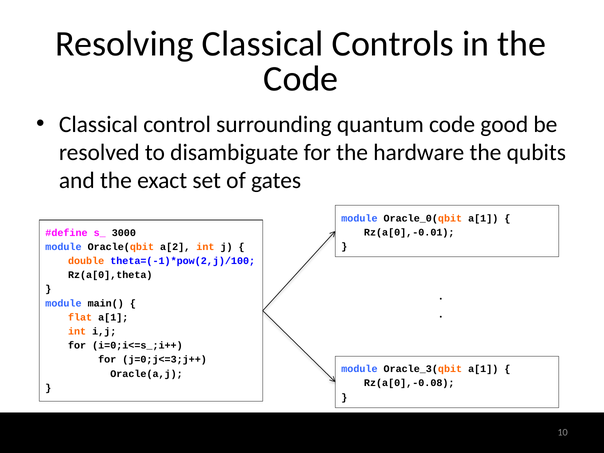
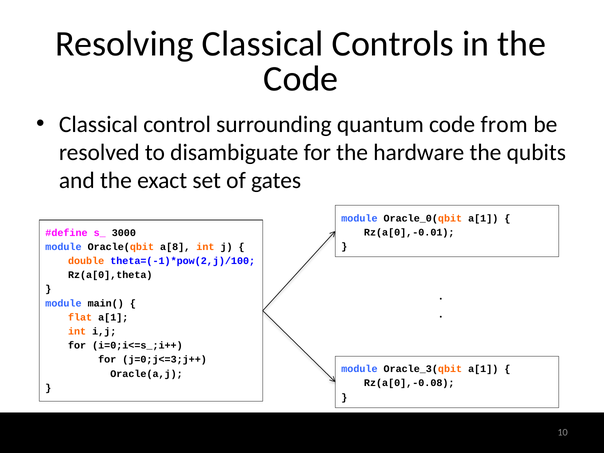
good: good -> from (504, 124)
a[2: a[2 -> a[8 (175, 247)
